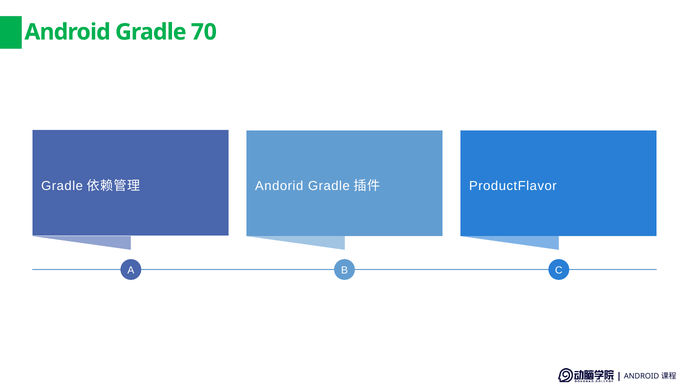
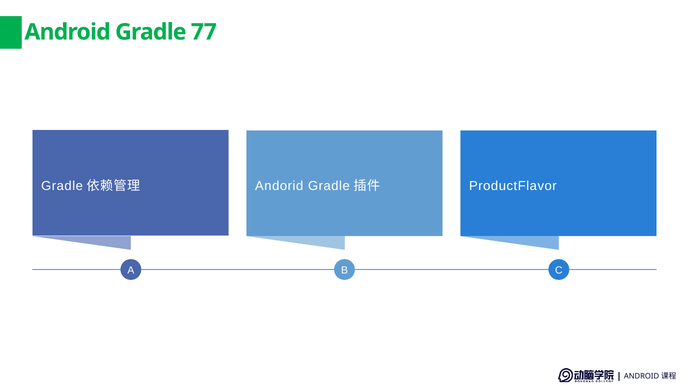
70: 70 -> 77 (204, 32)
